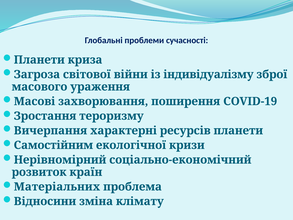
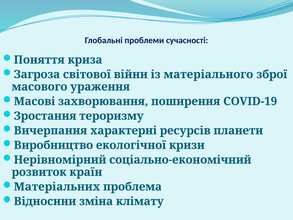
Планети: Планети -> Поняття (39, 60)
індивідуалізму: індивідуалізму -> матеріального (208, 74)
Самостійним: Самостійним -> Виробництво (53, 145)
